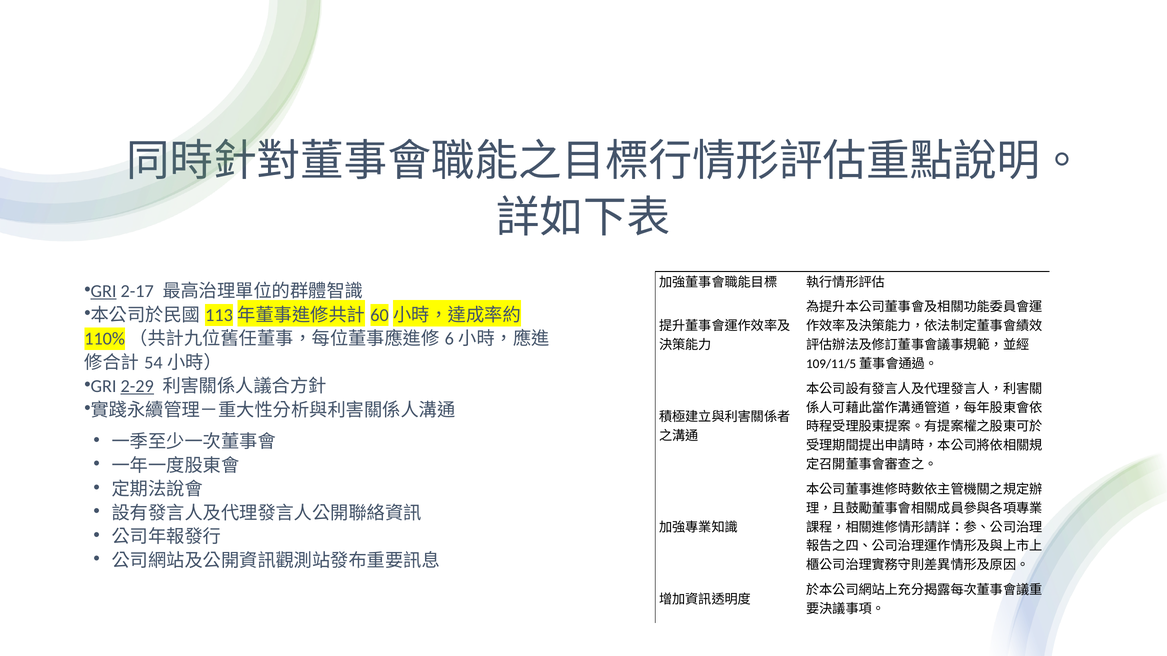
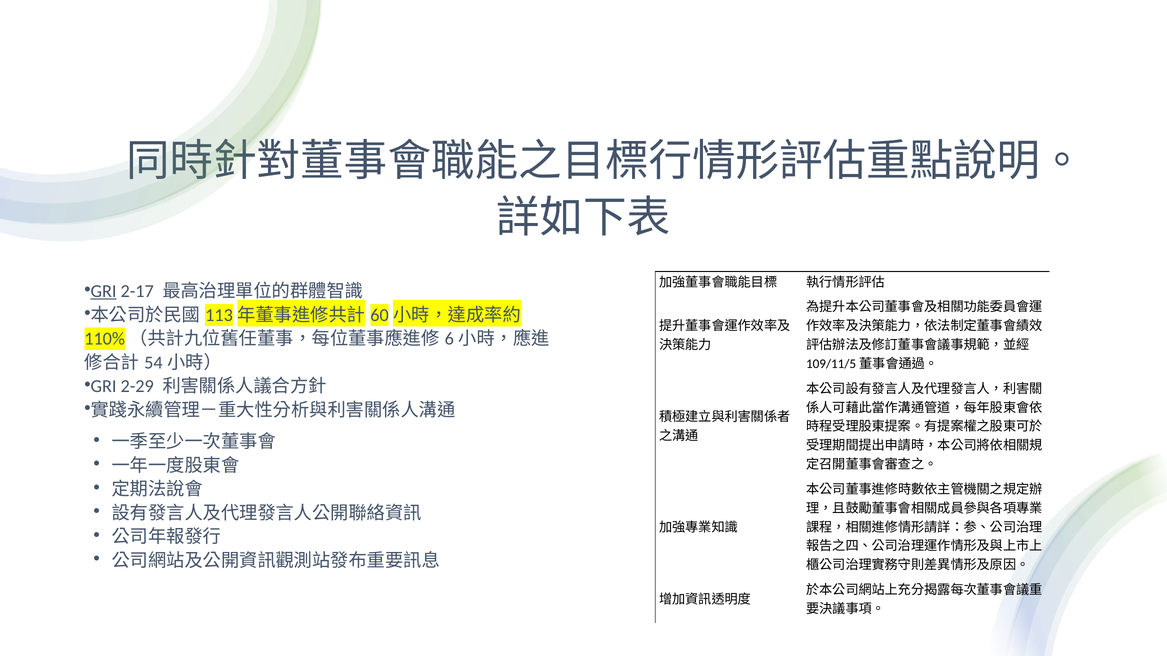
2-29 underline: present -> none (137, 387)
